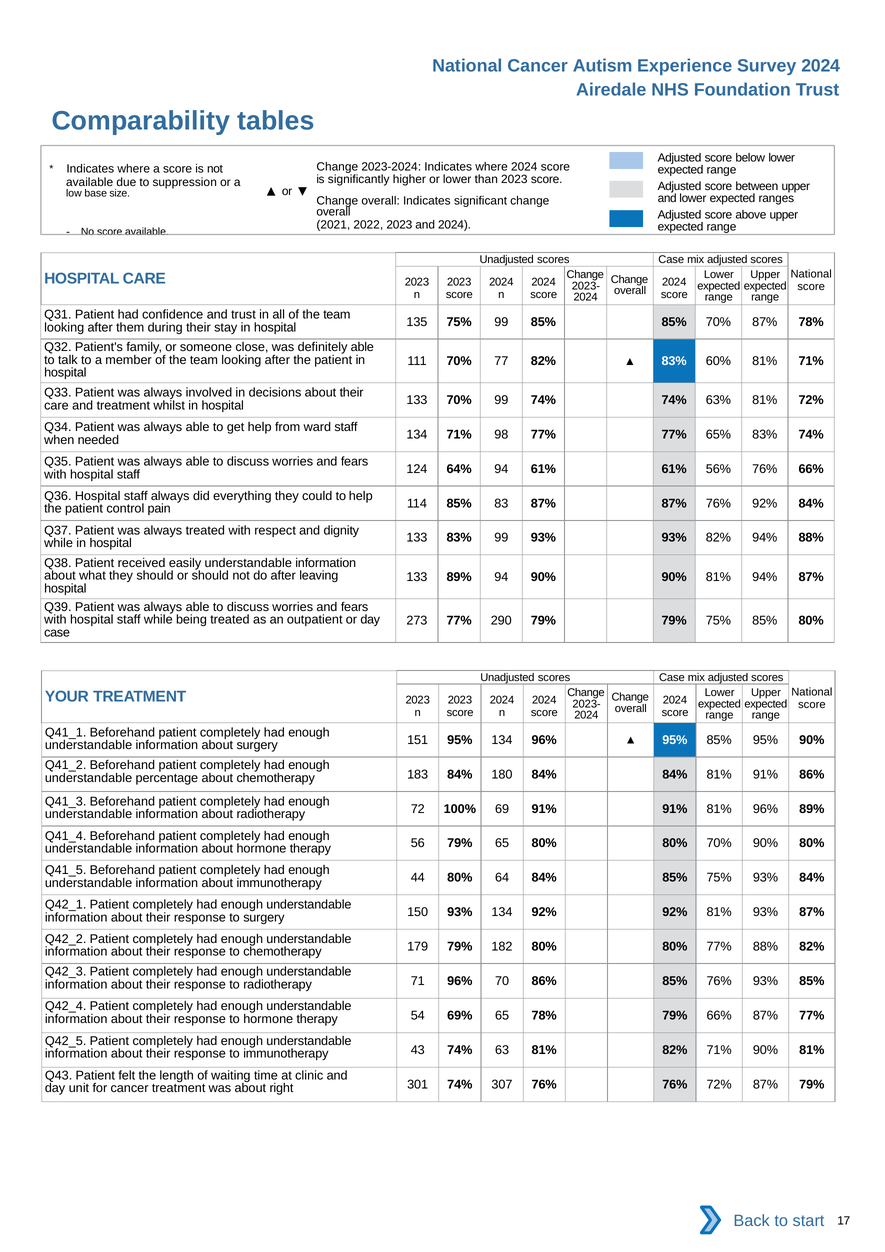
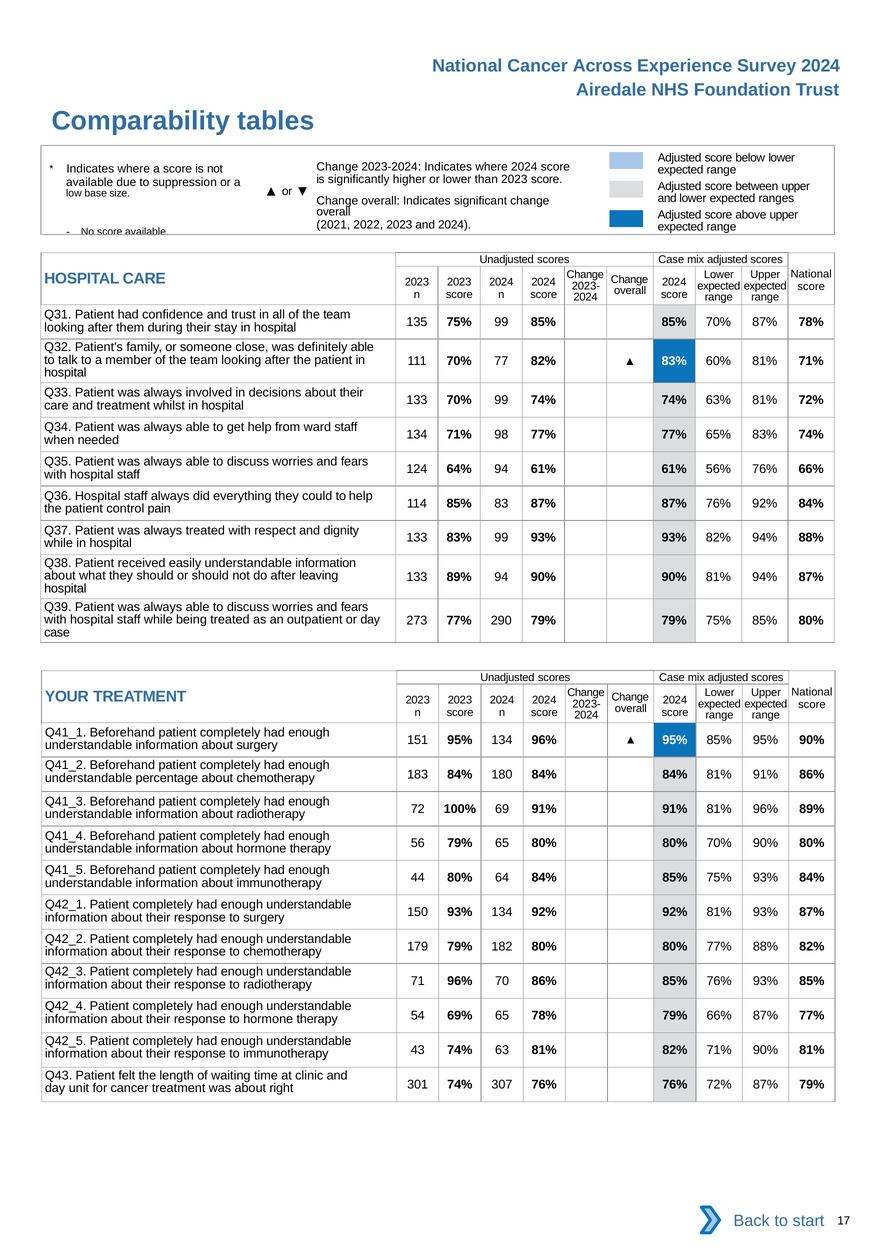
Autism: Autism -> Across (603, 66)
